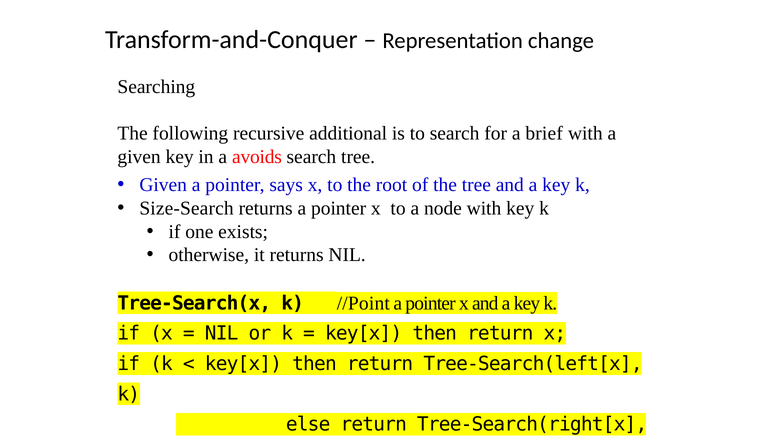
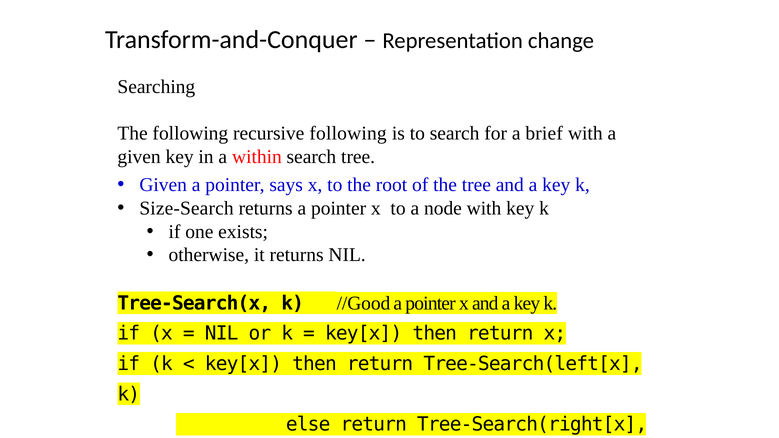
recursive additional: additional -> following (348, 133)
avoids: avoids -> within (257, 157)
//Point: //Point -> //Good (363, 303)
